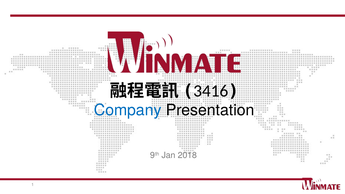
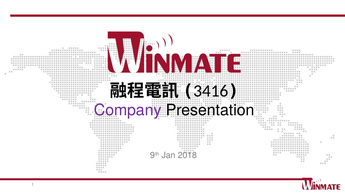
Company colour: blue -> purple (128, 110)
